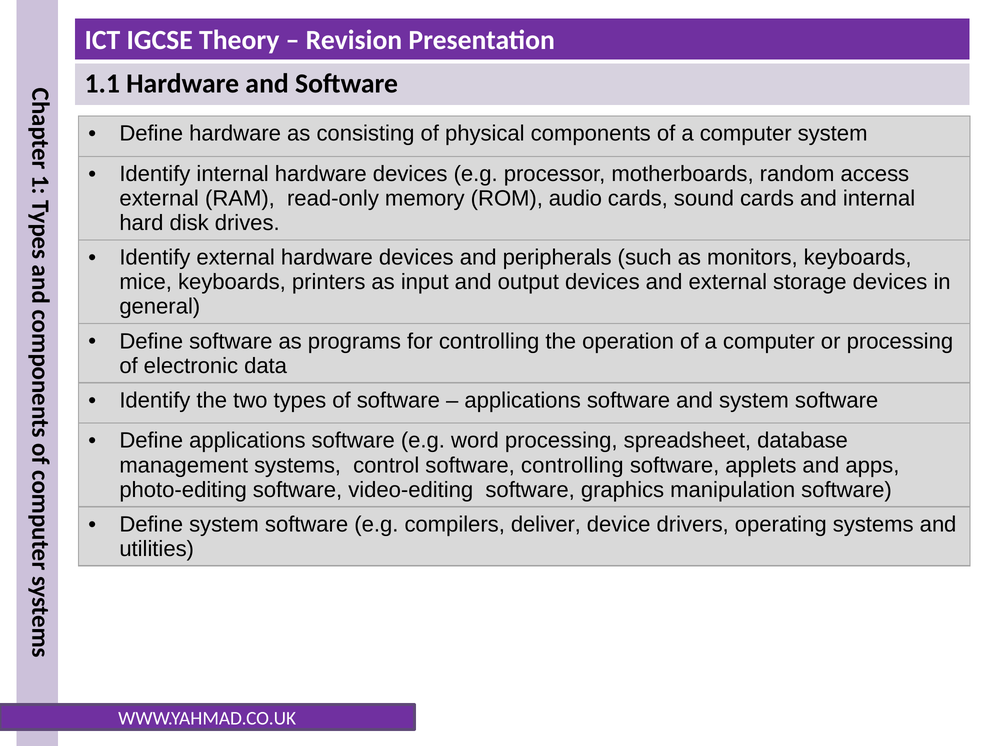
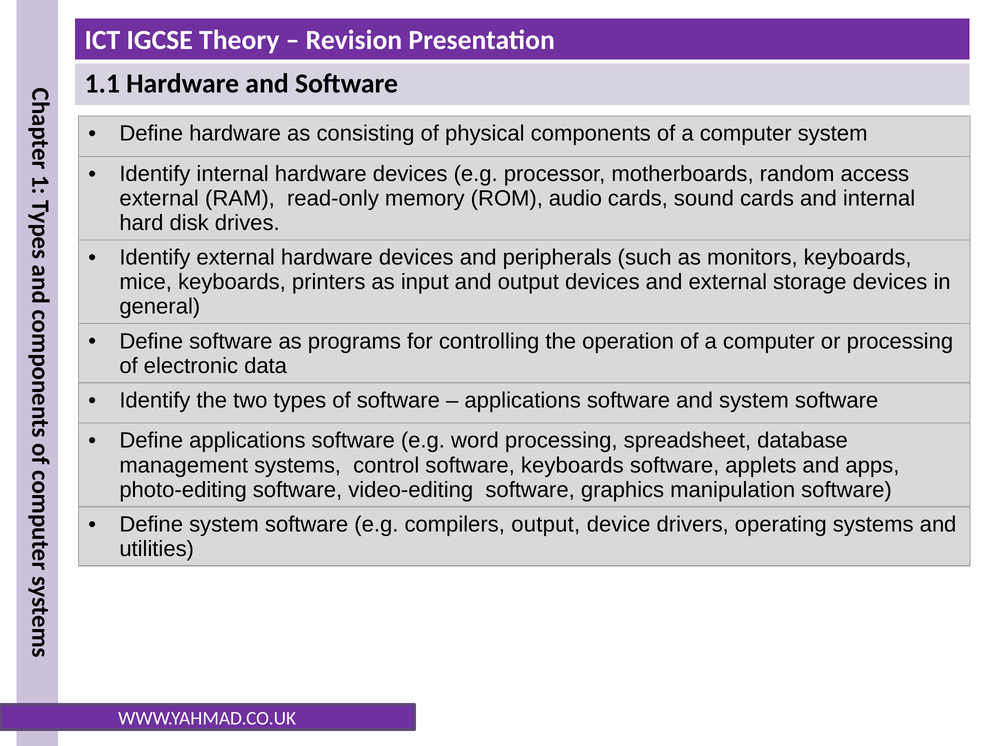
software controlling: controlling -> keyboards (572, 465)
compilers deliver: deliver -> output (546, 524)
